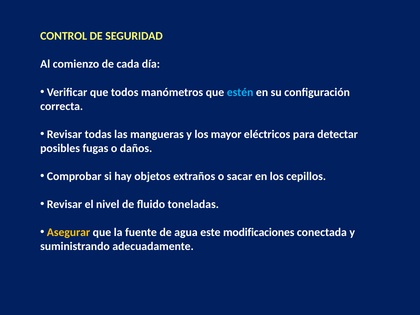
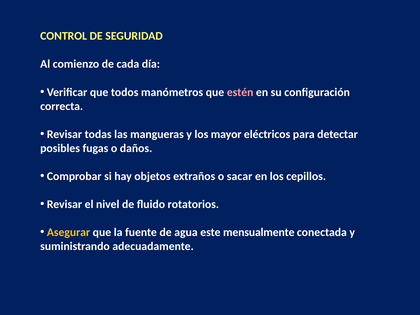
estén colour: light blue -> pink (240, 92)
toneladas: toneladas -> rotatorios (193, 204)
modificaciones: modificaciones -> mensualmente (259, 232)
